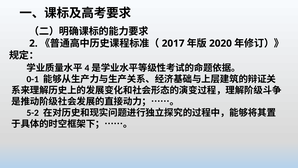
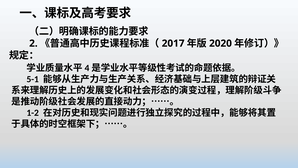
0-1: 0-1 -> 5-1 (33, 79)
5-2: 5-2 -> 1-2 (33, 113)
